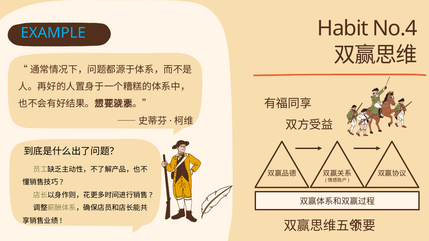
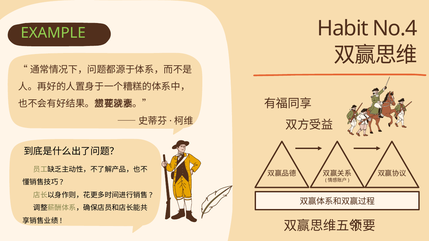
EXAMPLE colour: light blue -> light green (53, 33)
